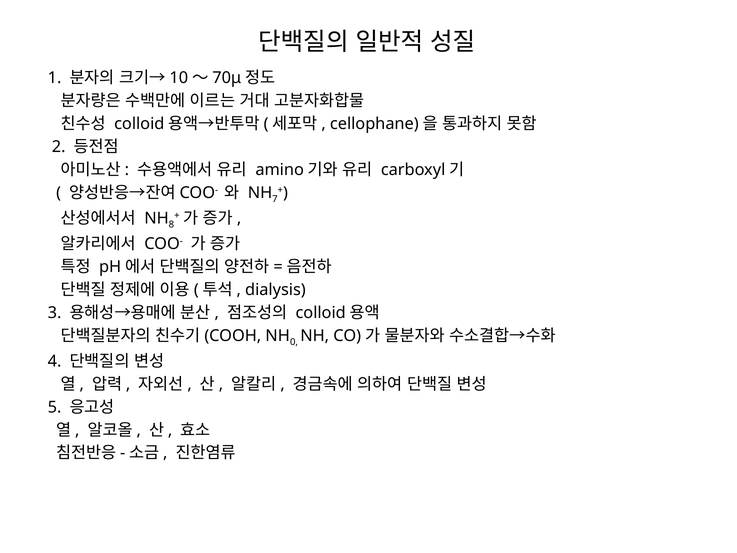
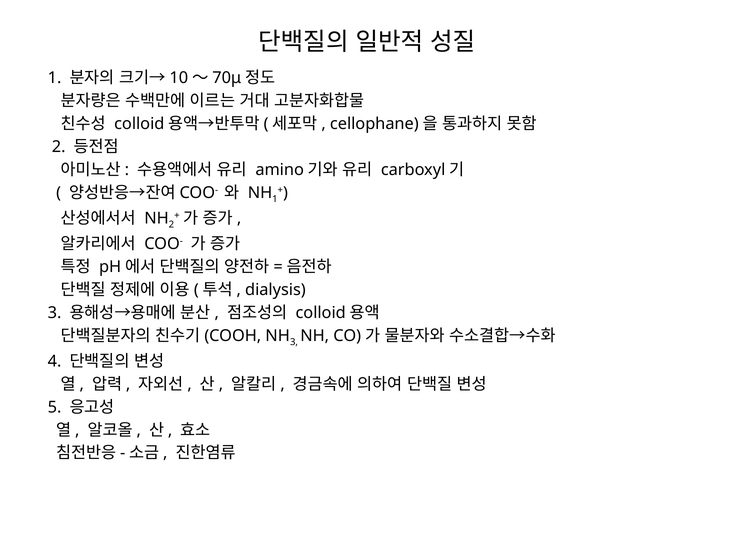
NH 7: 7 -> 1 (275, 199)
NH 8: 8 -> 2 (171, 225)
NH 0: 0 -> 3 (294, 342)
